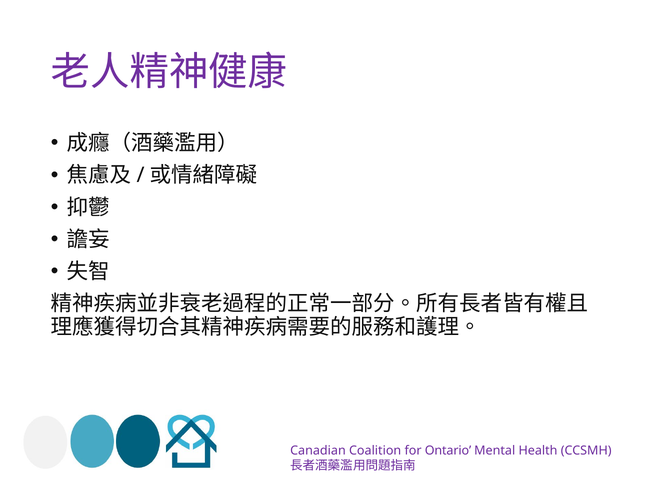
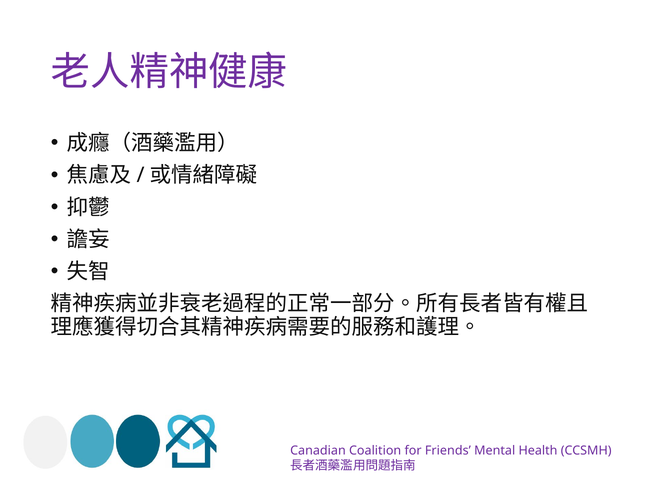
Ontario: Ontario -> Friends (448, 451)
